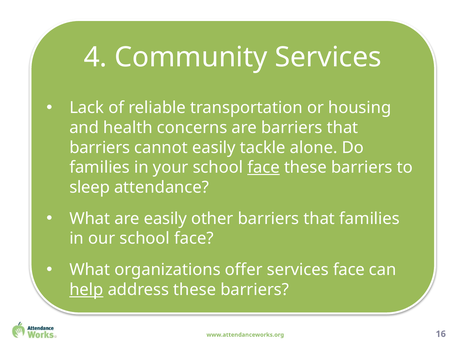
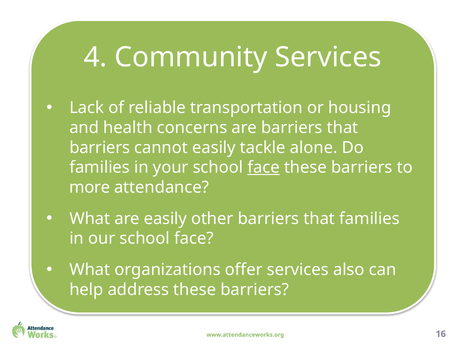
sleep: sleep -> more (90, 187)
services face: face -> also (349, 269)
help underline: present -> none (86, 289)
